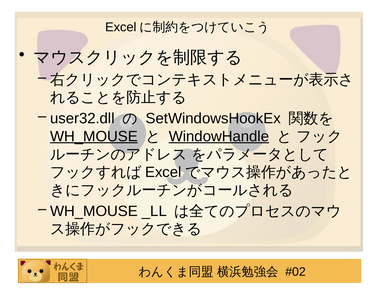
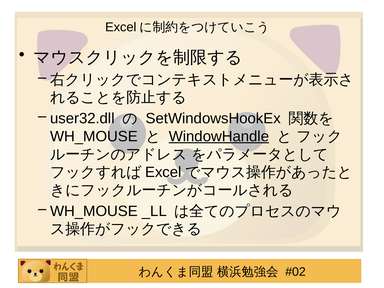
WH_MOUSE underline: present -> none (94, 136)
